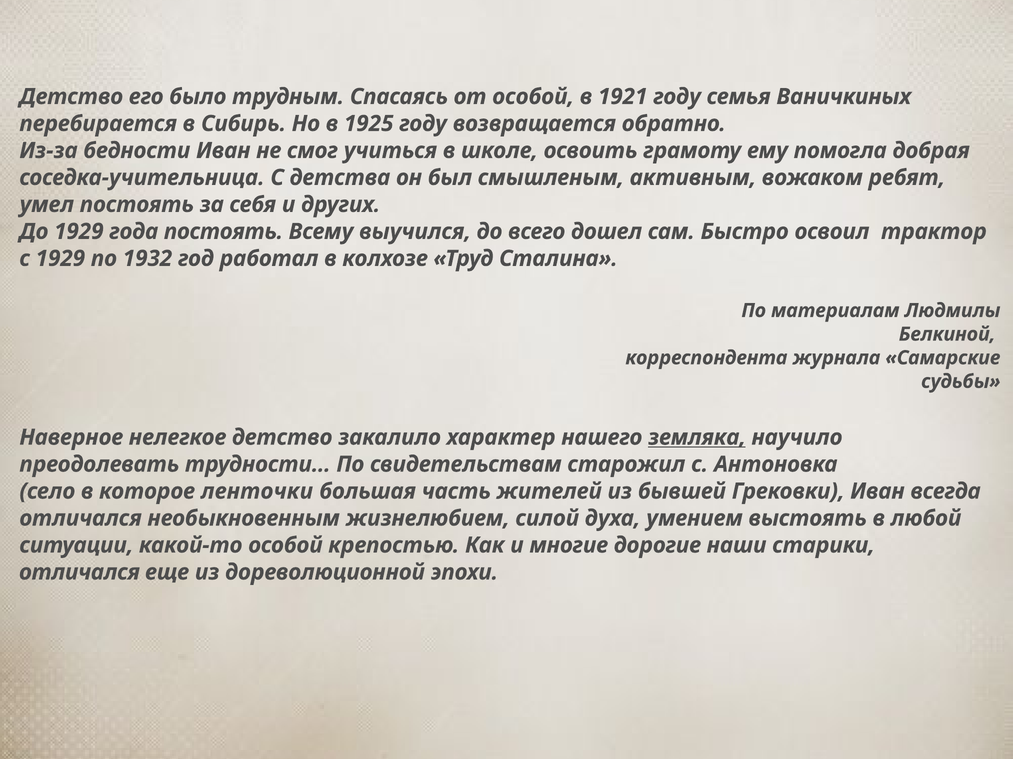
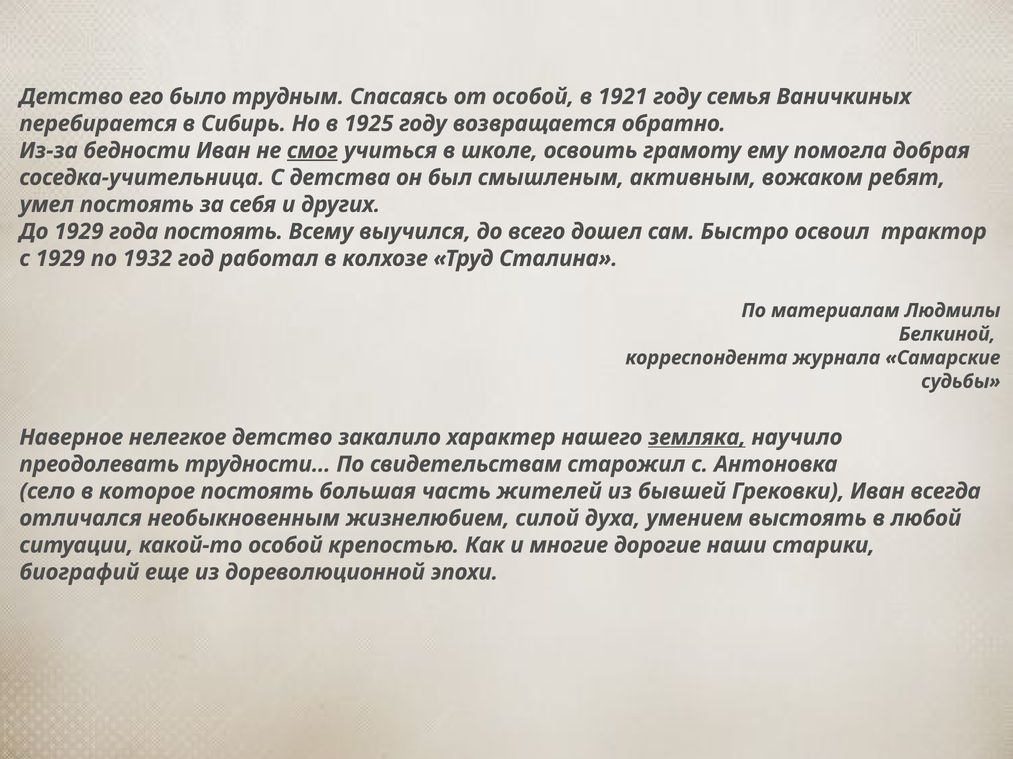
смог underline: none -> present (312, 151)
которое ленточки: ленточки -> постоять (257, 492)
отличался: отличался -> биографий (79, 573)
